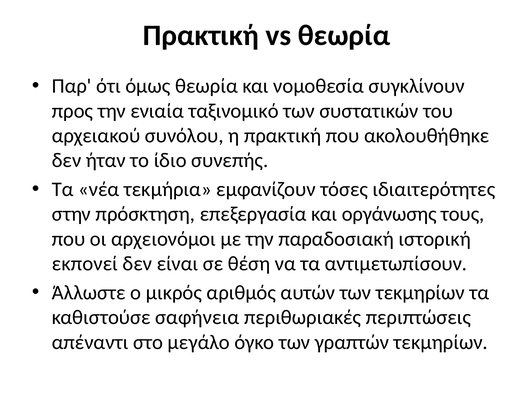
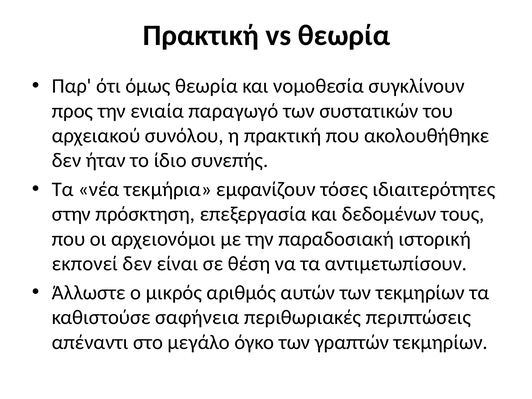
ταξινομικό: ταξινομικό -> παραγωγό (233, 111)
οργάνωσης: οργάνωσης -> δεδομένων (389, 214)
